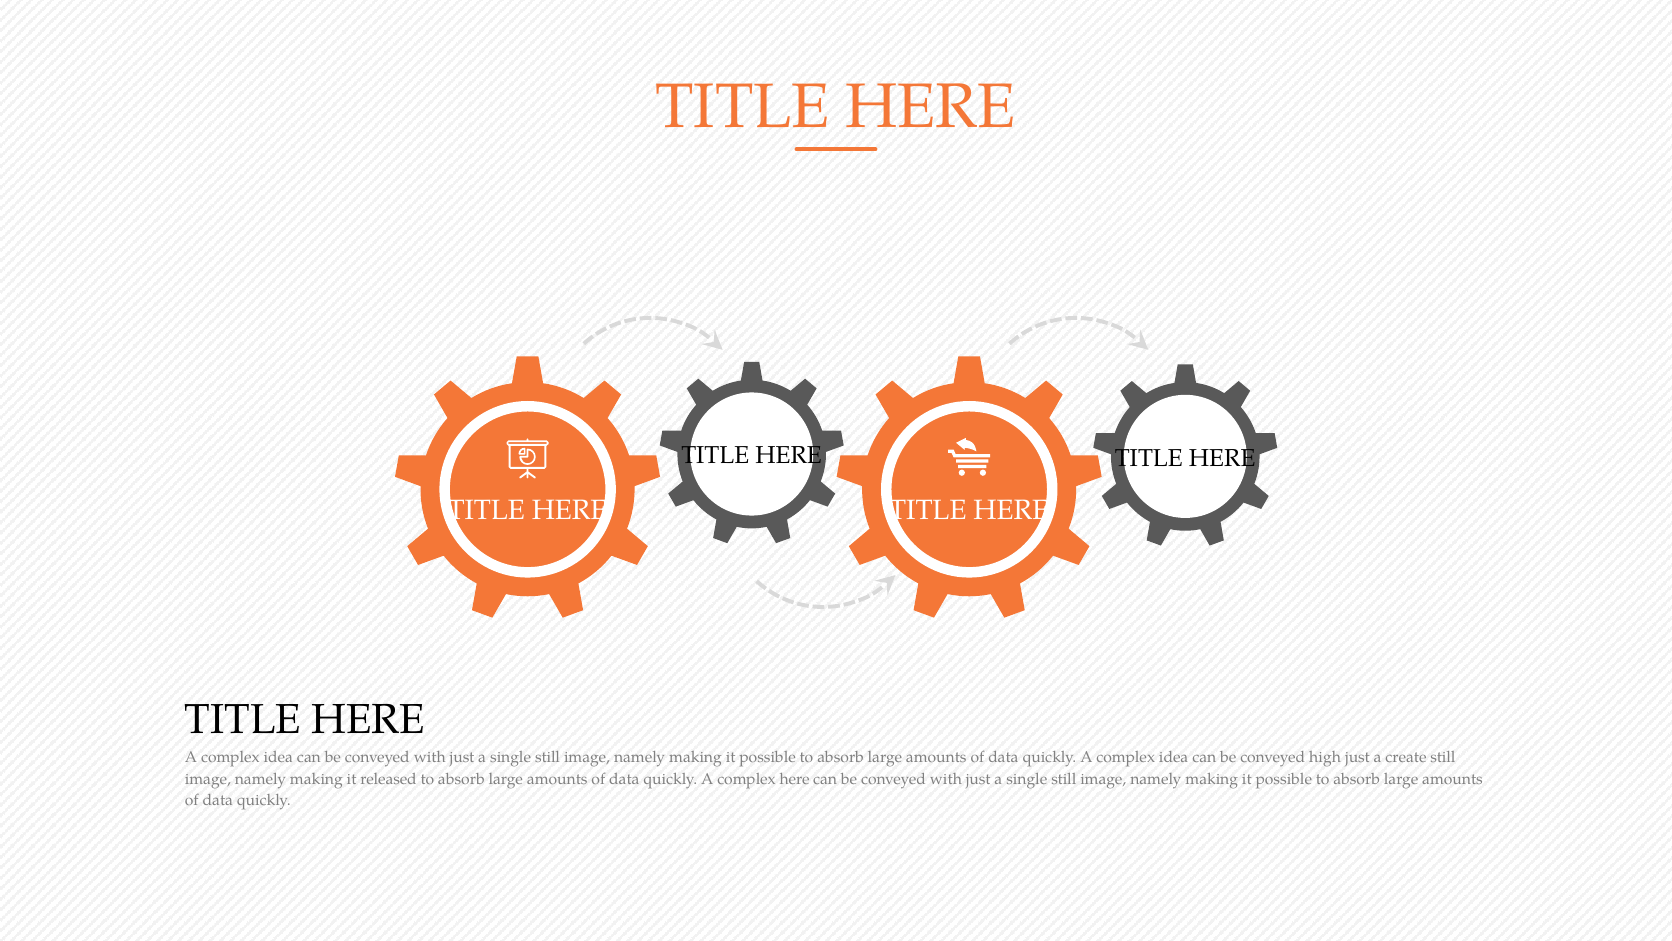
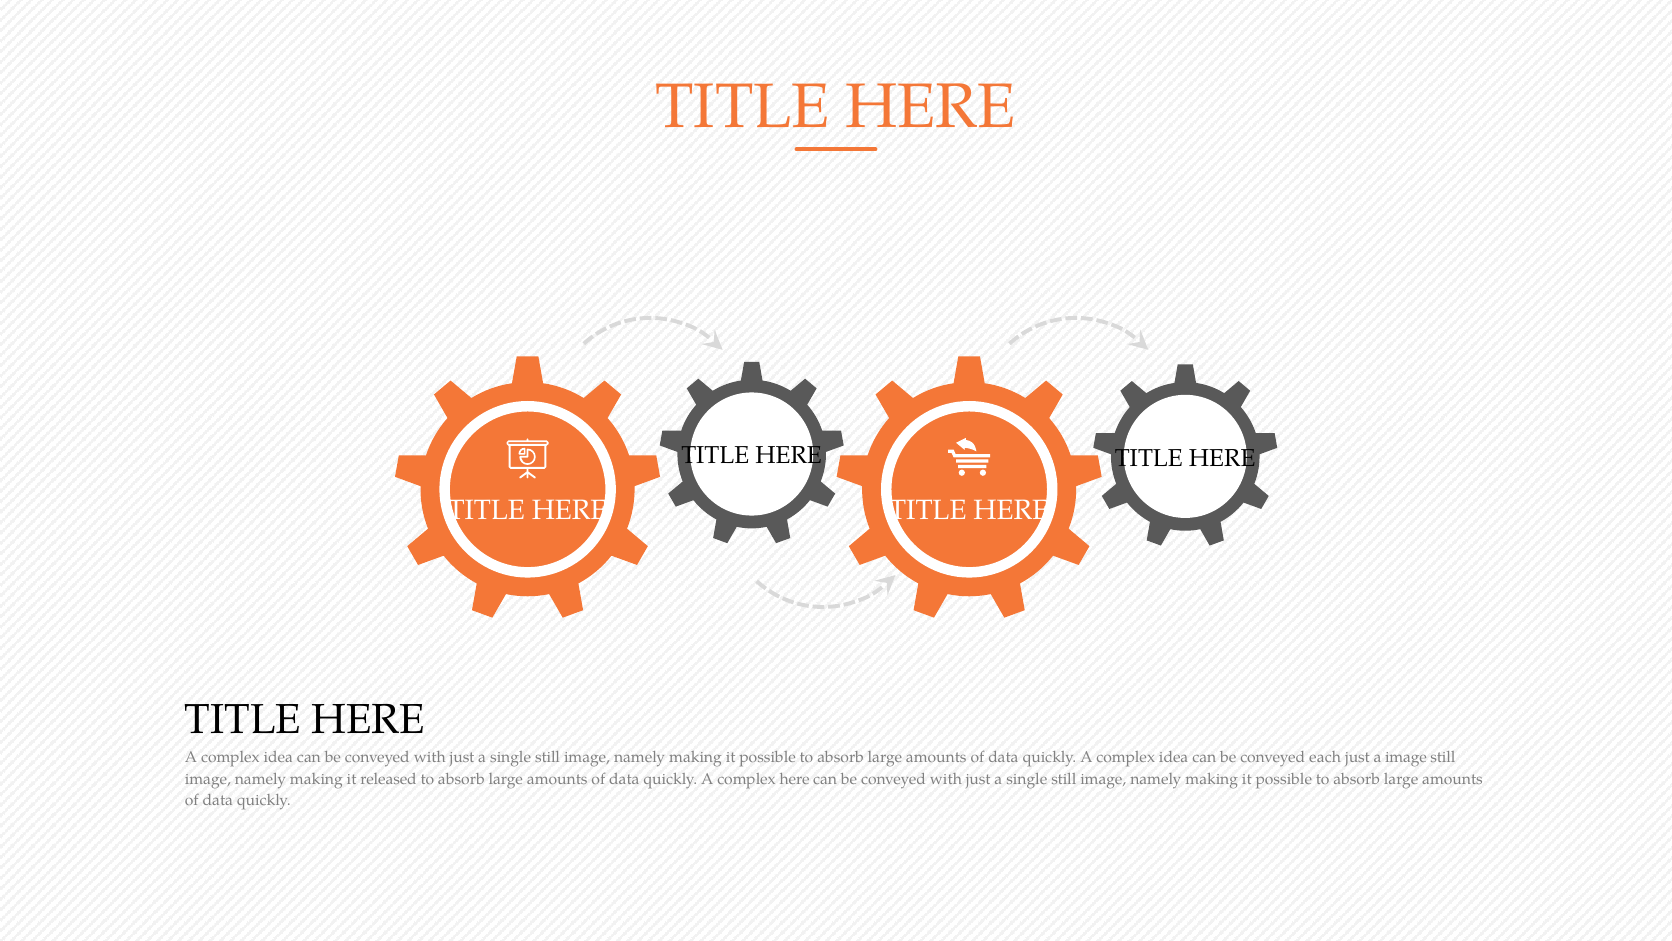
high: high -> each (1325, 757)
a create: create -> image (1406, 757)
